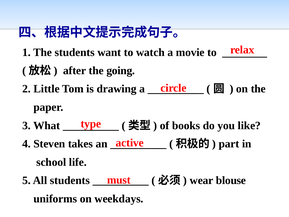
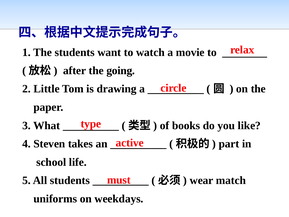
blouse: blouse -> match (231, 180)
